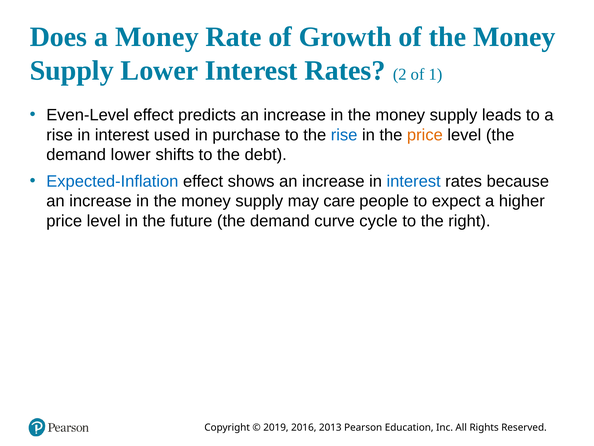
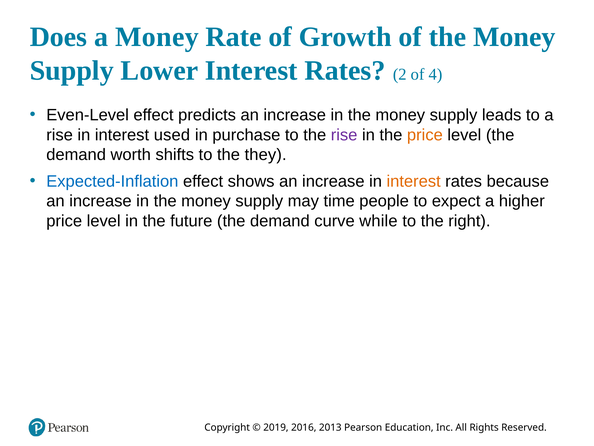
1: 1 -> 4 (435, 74)
rise colour: blue -> purple (344, 135)
demand lower: lower -> worth (131, 155)
debt: debt -> they (266, 155)
interest colour: blue -> orange (414, 181)
care: care -> time (339, 201)
cycle: cycle -> while (378, 221)
